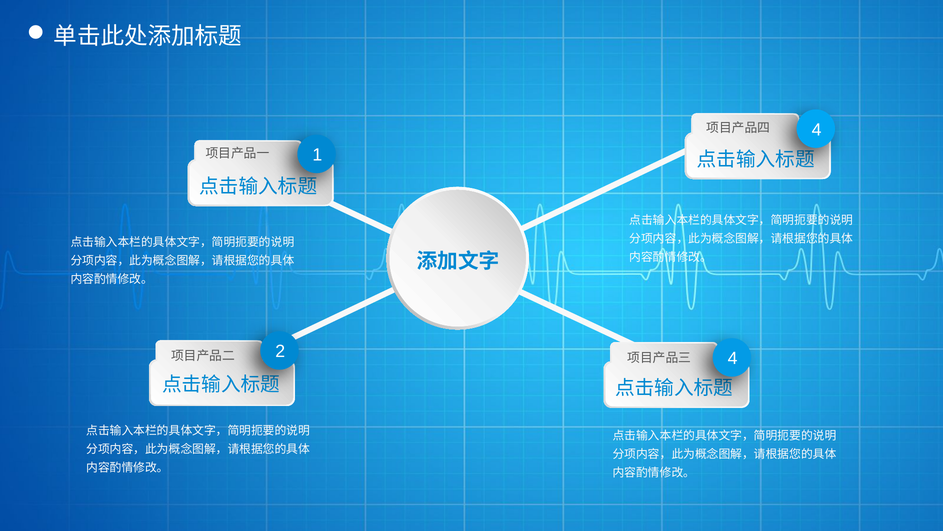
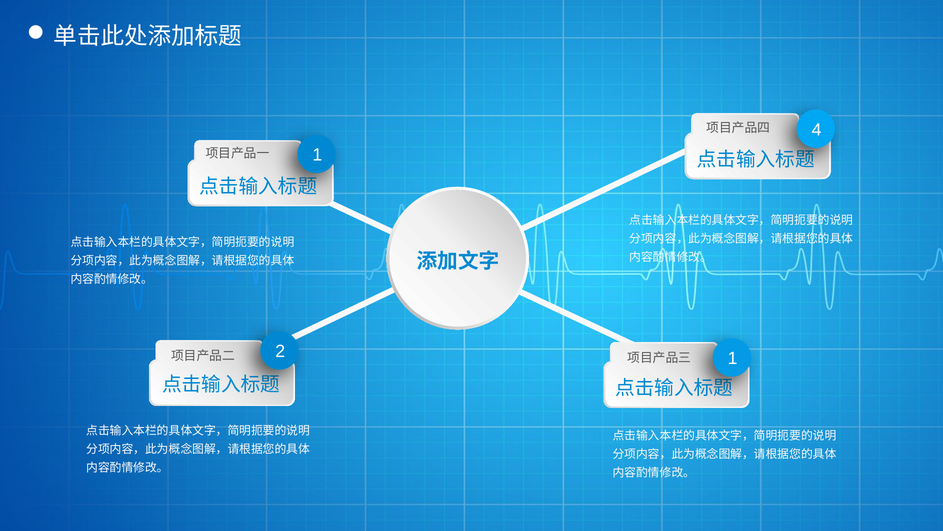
2 4: 4 -> 1 (733, 358)
